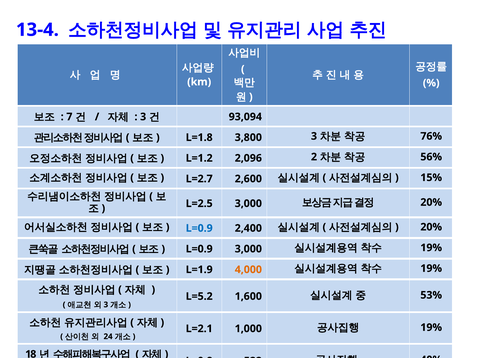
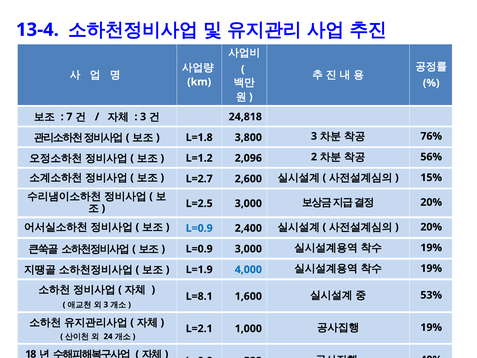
93,094: 93,094 -> 24,818 (245, 117)
4,000 colour: orange -> blue (248, 269)
L=5.2: L=5.2 -> L=8.1 (199, 296)
